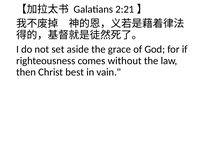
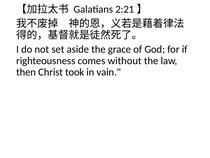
best: best -> took (75, 72)
